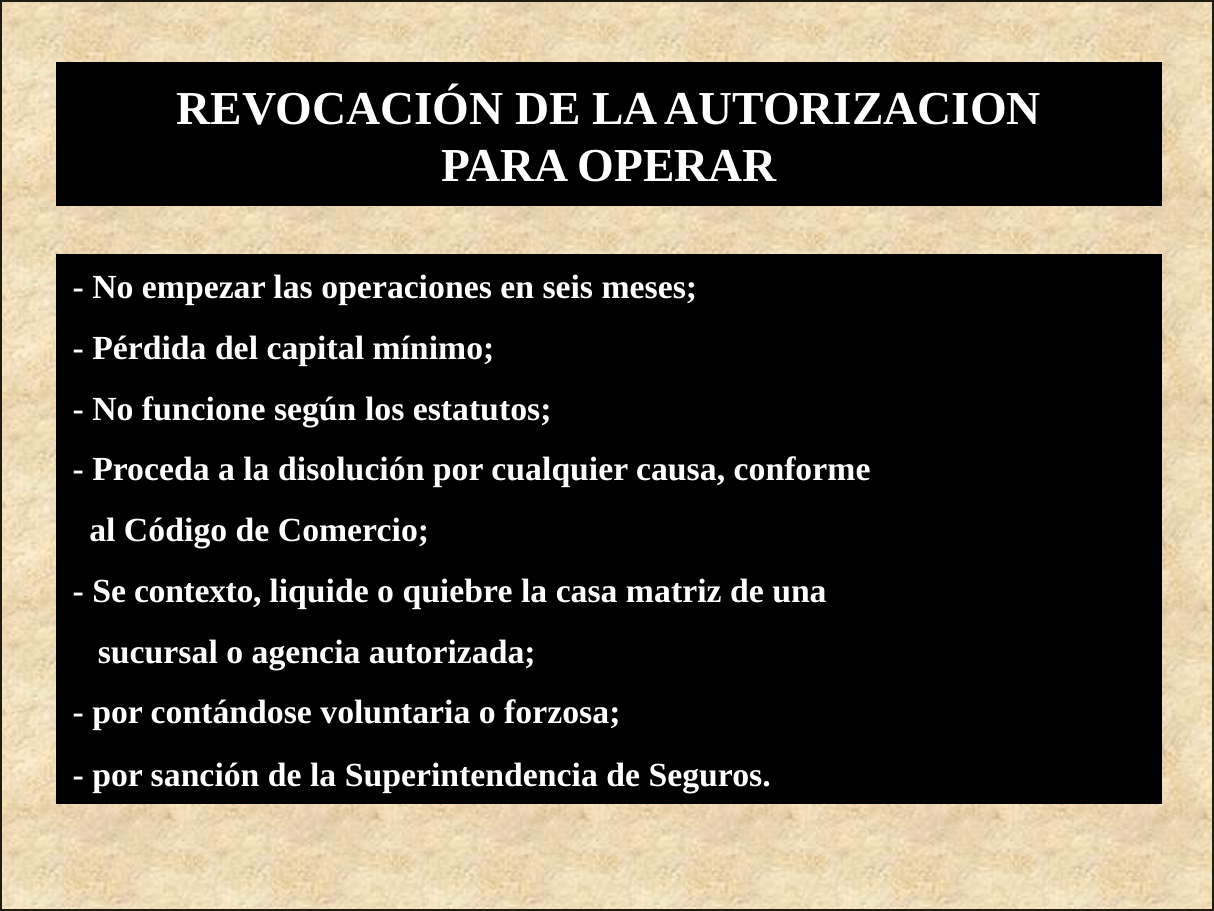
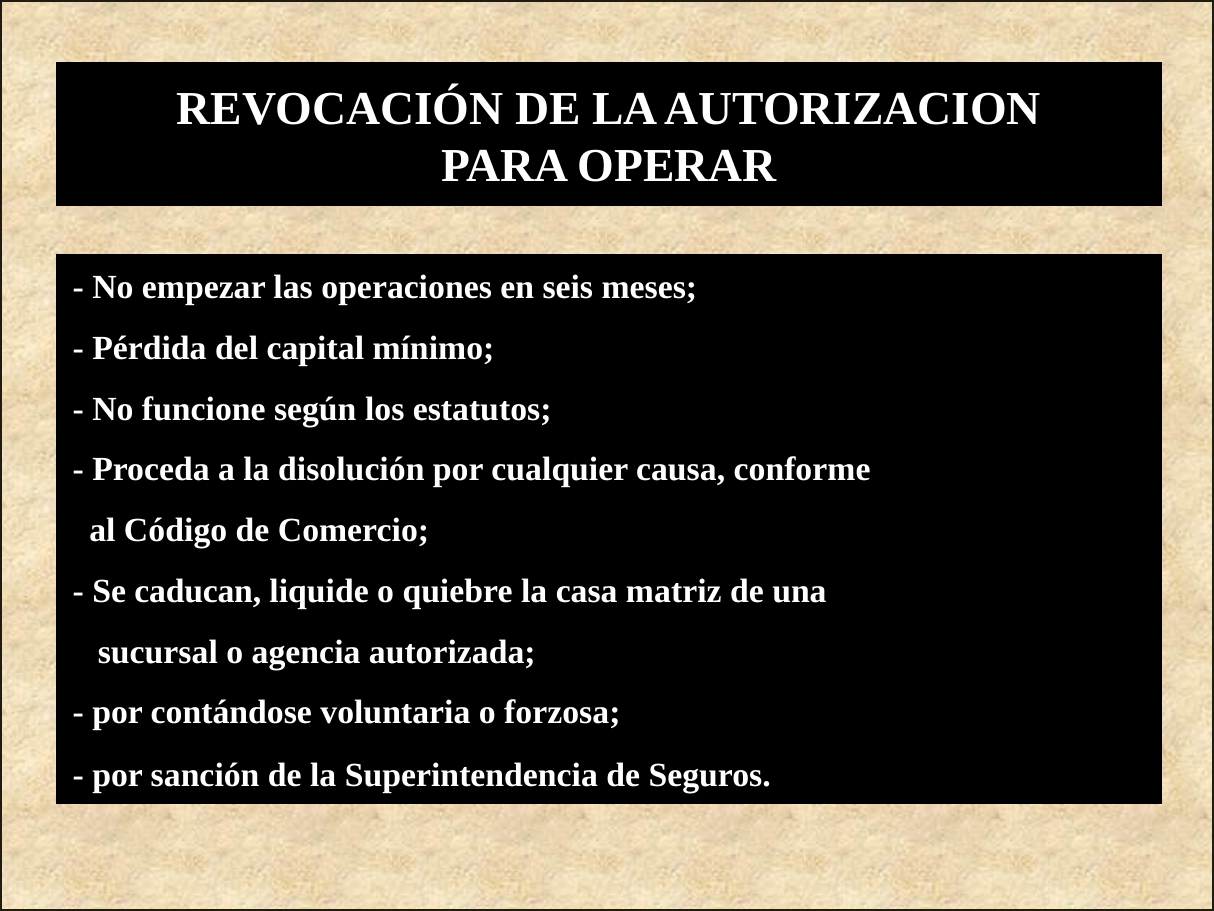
contexto: contexto -> caducan (198, 591)
